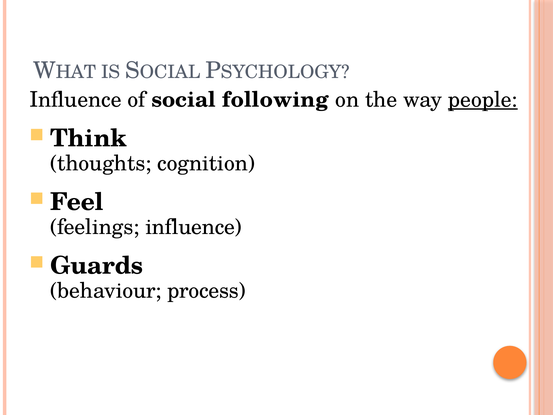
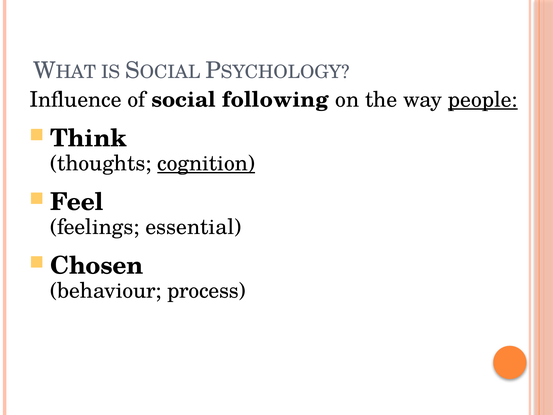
cognition underline: none -> present (206, 163)
feelings influence: influence -> essential (193, 227)
Guards: Guards -> Chosen (97, 266)
